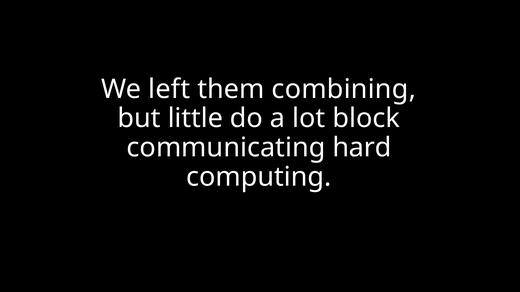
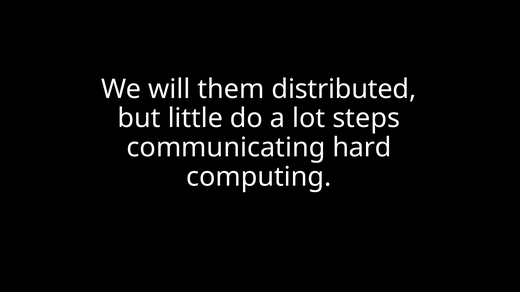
left: left -> will (169, 89)
combining: combining -> distributed (344, 89)
block: block -> steps (366, 119)
